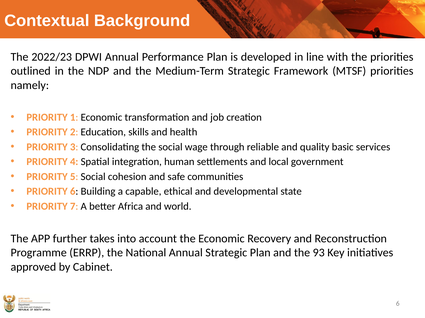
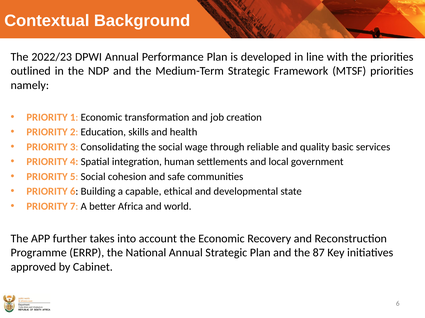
93: 93 -> 87 (319, 253)
